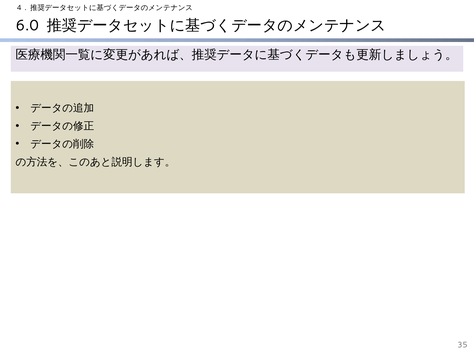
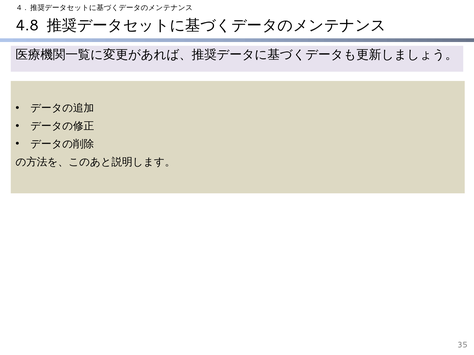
6.0: 6.0 -> 4.8 (27, 25)
